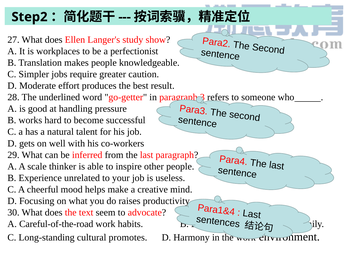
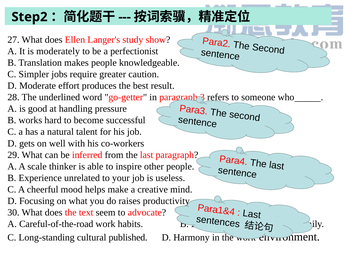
workplaces: workplaces -> moderately (58, 51)
promotes: promotes -> published (128, 237)
